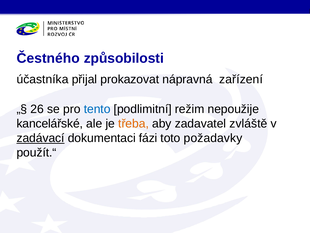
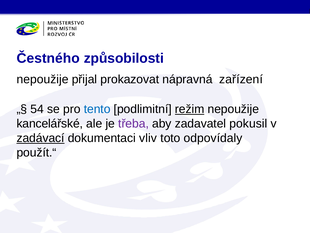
účastníka: účastníka -> nepoužije (42, 79)
26: 26 -> 54 (37, 109)
režim underline: none -> present (190, 109)
třeba colour: orange -> purple (134, 123)
zvláště: zvláště -> pokusil (248, 123)
fázi: fázi -> vliv (148, 138)
požadavky: požadavky -> odpovídaly (213, 138)
